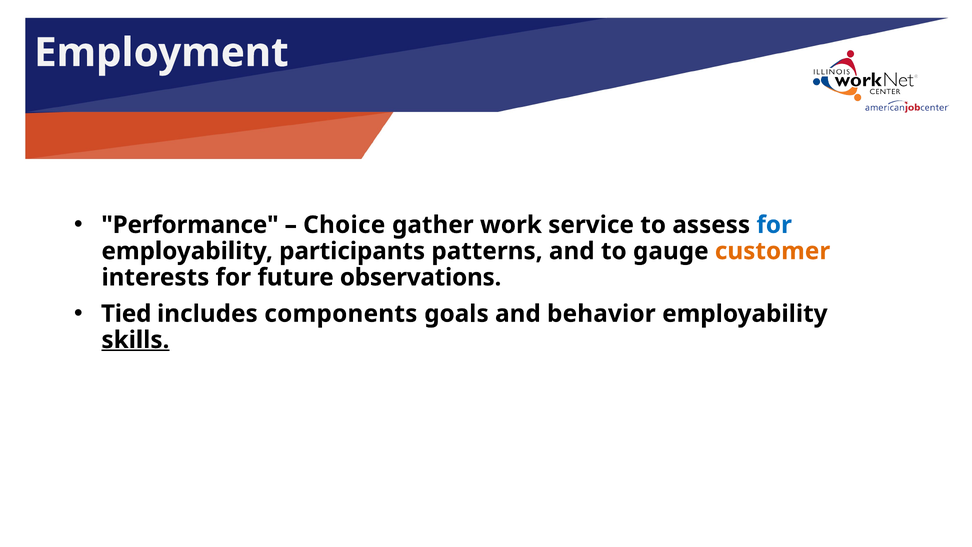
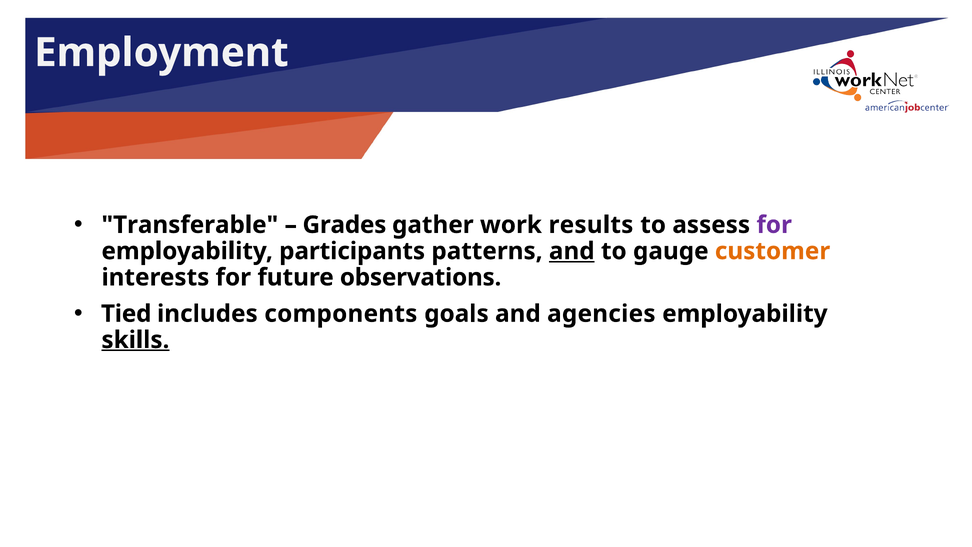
Performance: Performance -> Transferable (190, 225)
Choice: Choice -> Grades (344, 225)
service: service -> results (591, 225)
for colour: blue -> purple (774, 225)
and underline: none -> present (572, 251)
behavior: behavior -> agencies (601, 314)
